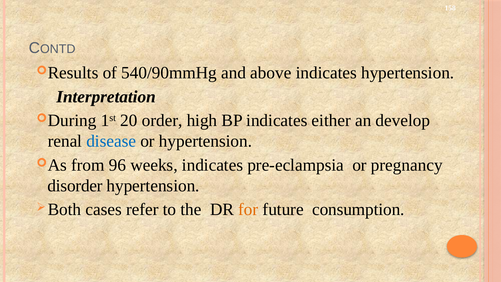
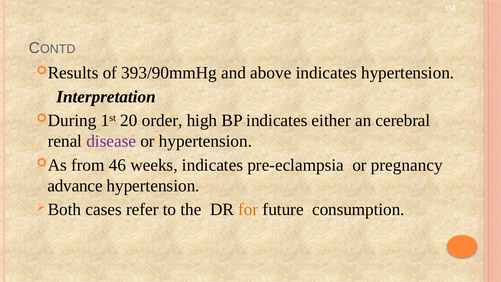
540/90mmHg: 540/90mmHg -> 393/90mmHg (169, 73)
develop: develop -> cerebral (403, 120)
disease colour: blue -> purple (111, 141)
96: 96 -> 46 (117, 165)
disorder: disorder -> advance (75, 186)
